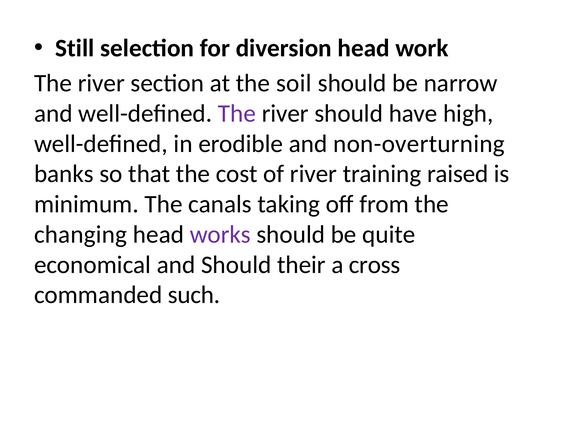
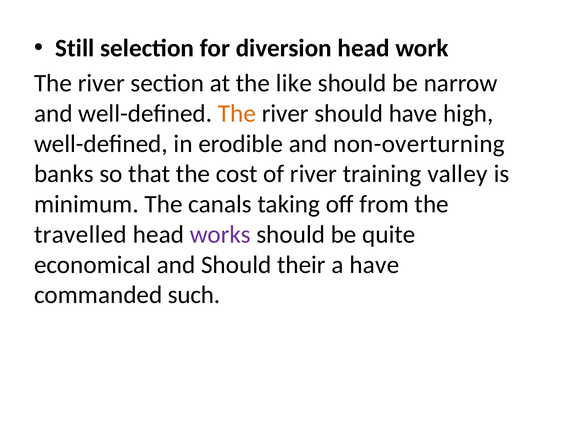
soil: soil -> like (294, 83)
The colour: purple -> orange (237, 114)
raised: raised -> valley (457, 174)
changing: changing -> travelled (81, 235)
a cross: cross -> have (374, 265)
